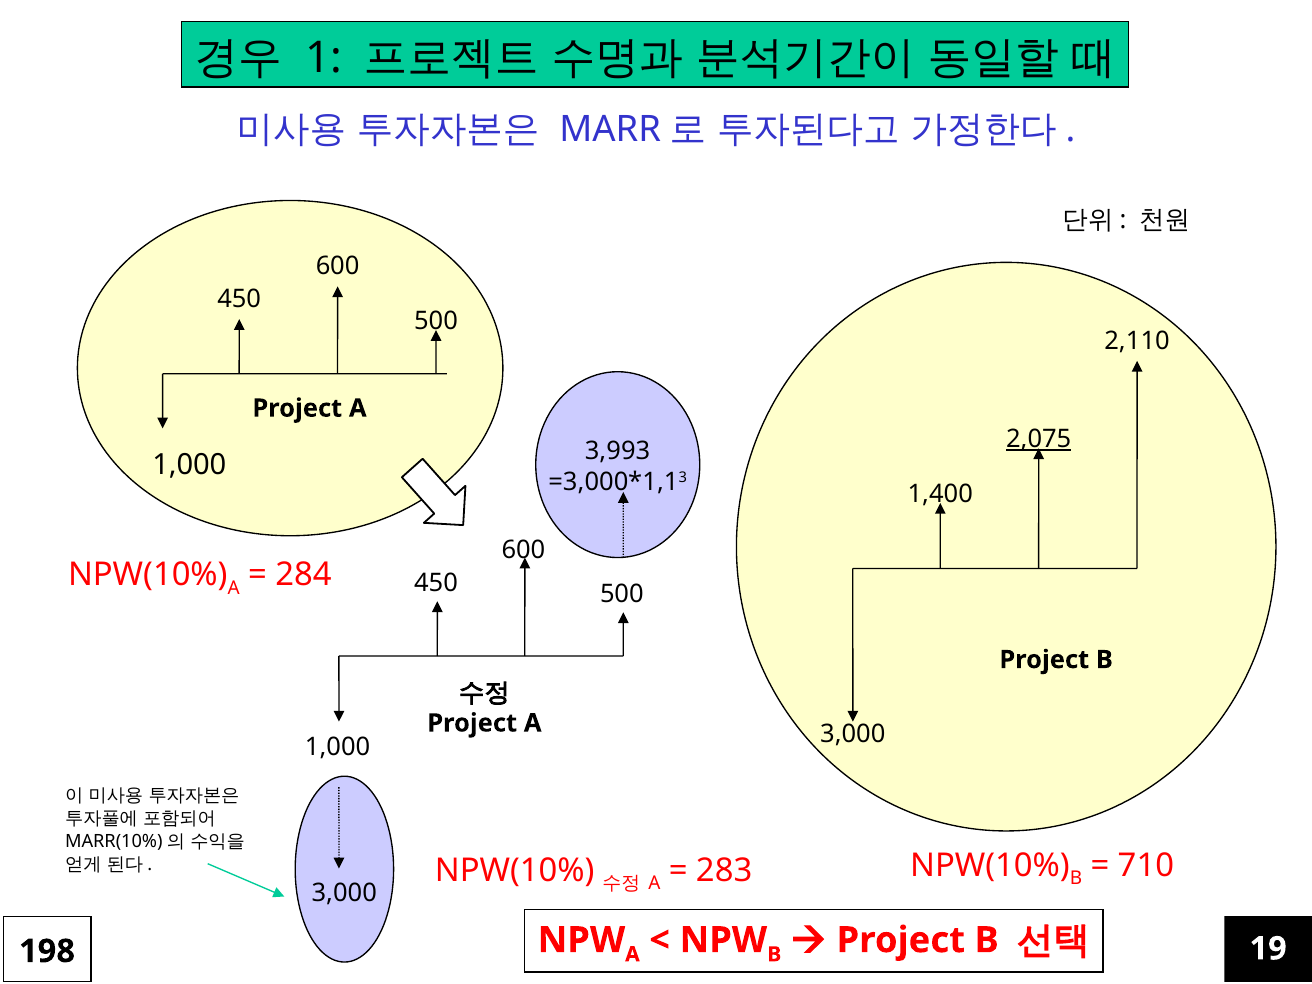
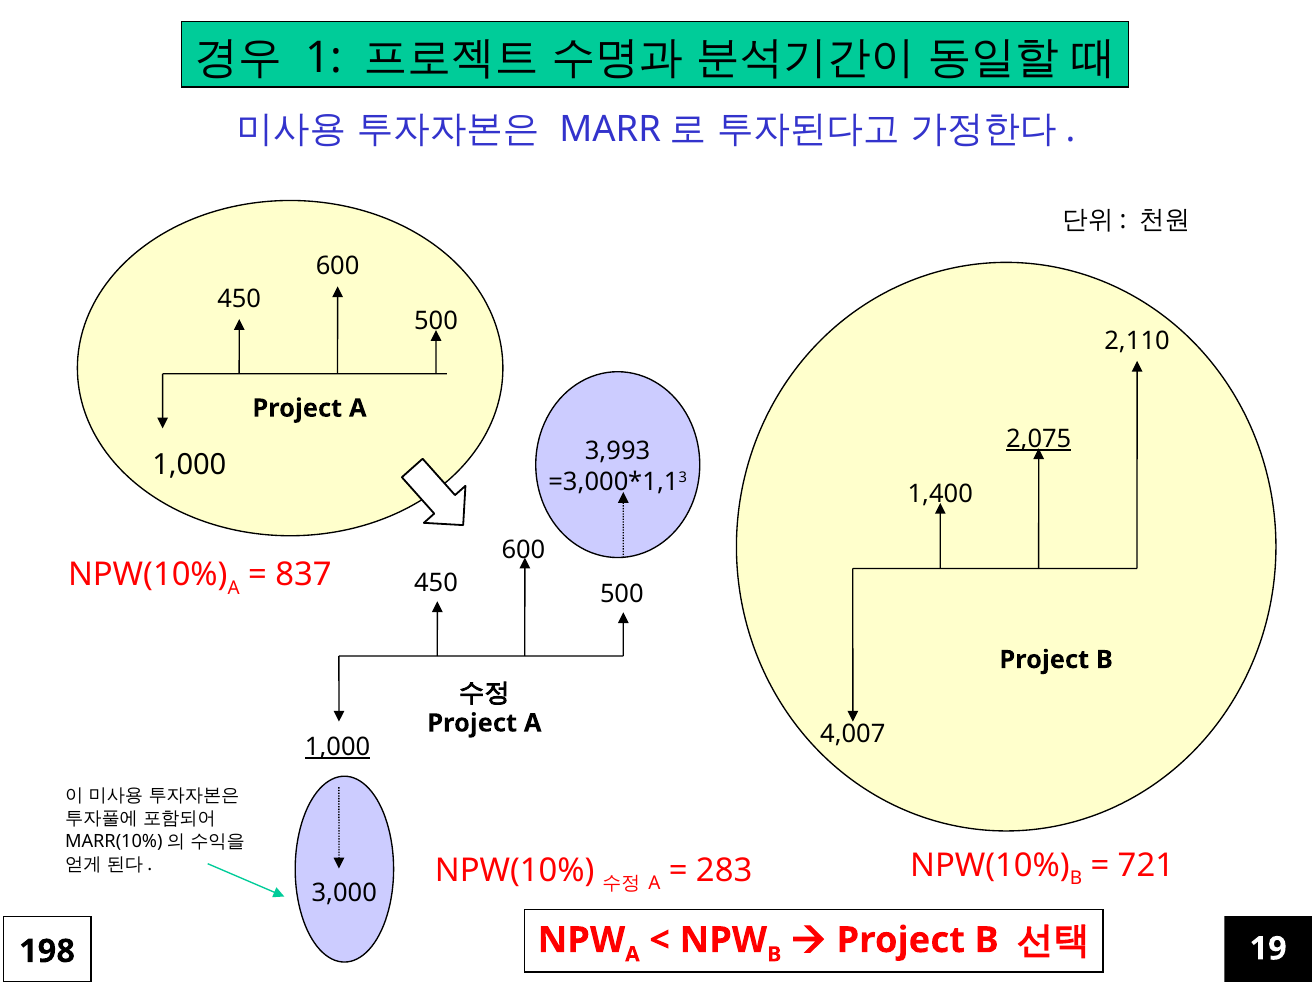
284: 284 -> 837 (303, 575)
3,000: 3,000 -> 4,007 (853, 734)
1,000 underline: none -> present (338, 747)
710: 710 -> 721 (1146, 866)
